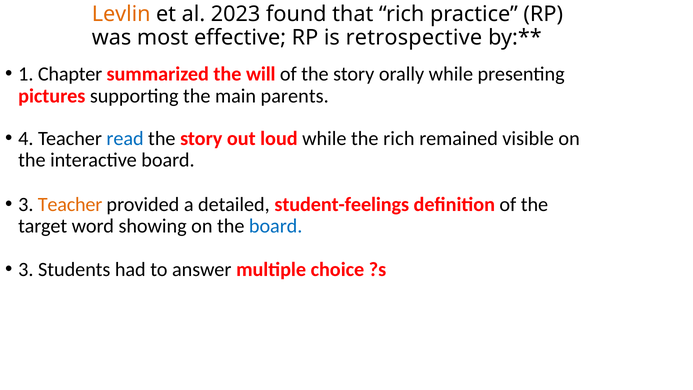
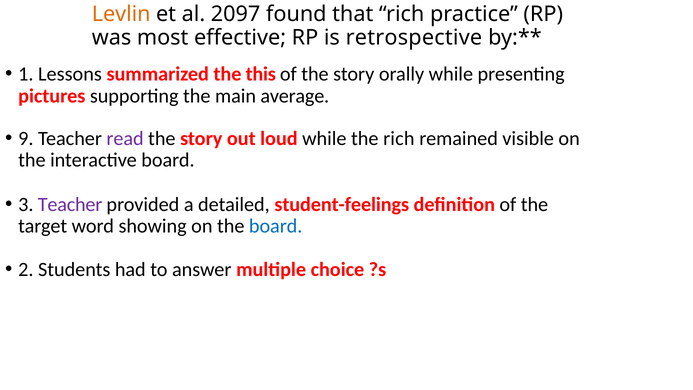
2023: 2023 -> 2097 (236, 14)
Chapter: Chapter -> Lessons (70, 74)
will: will -> this (261, 74)
parents: parents -> average (295, 96)
4: 4 -> 9 (26, 138)
read colour: blue -> purple (125, 138)
Teacher colour: orange -> purple (70, 204)
3: 3 -> 2 (26, 269)
